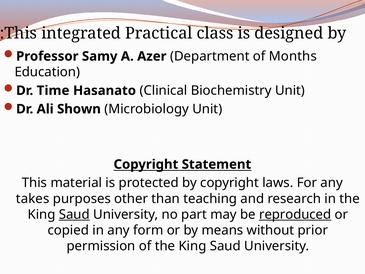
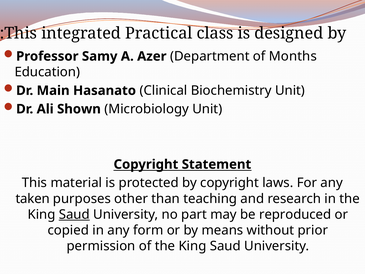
Time: Time -> Main (53, 90)
takes: takes -> taken (33, 198)
reproduced underline: present -> none (295, 214)
